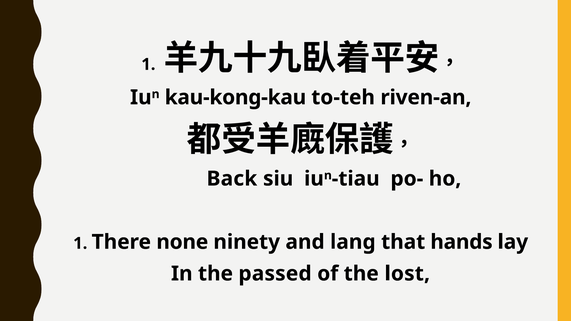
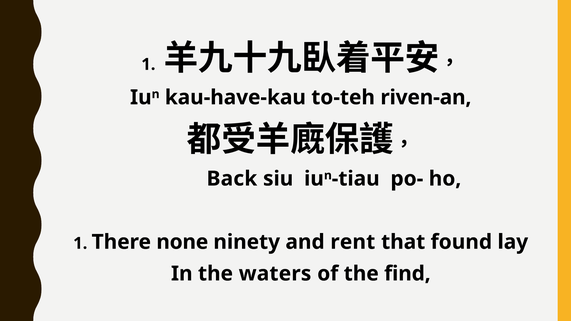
kau-kong-kau: kau-kong-kau -> kau-have-kau (235, 97)
lang: lang -> rent (353, 242)
hands: hands -> found (461, 242)
passed: passed -> waters (275, 274)
lost: lost -> find (407, 274)
